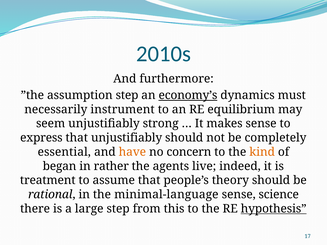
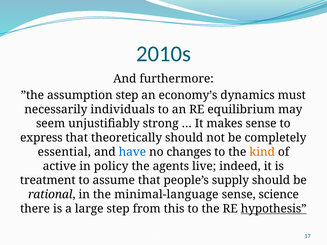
economy’s underline: present -> none (188, 95)
instrument: instrument -> individuals (123, 110)
that unjustifiably: unjustifiably -> theoretically (127, 138)
have colour: orange -> blue (132, 152)
concern: concern -> changes (189, 152)
began: began -> active (60, 166)
rather: rather -> policy (111, 166)
theory: theory -> supply (230, 181)
